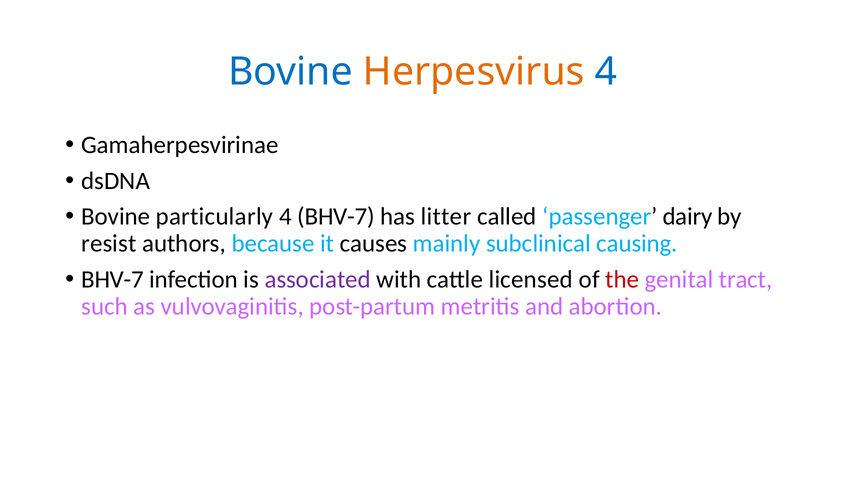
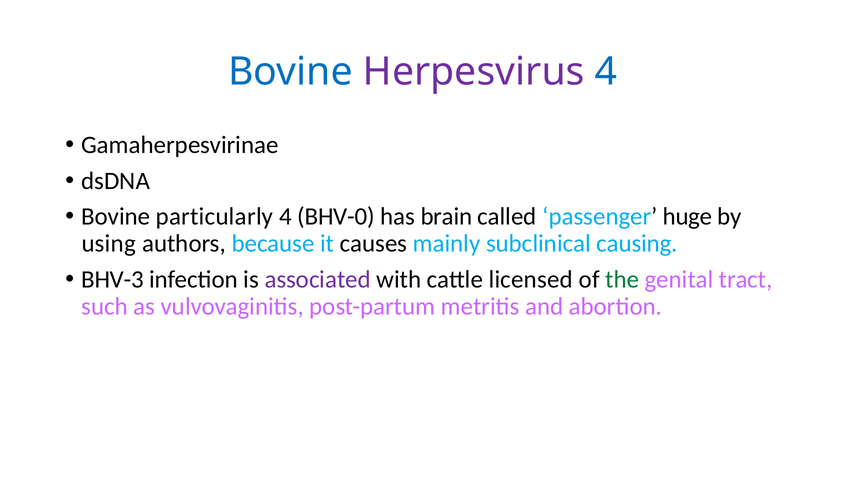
Herpesvirus colour: orange -> purple (474, 72)
4 BHV-7: BHV-7 -> BHV-0 (336, 217)
litter: litter -> brain (446, 217)
dairy: dairy -> huge (687, 217)
resist: resist -> using (109, 243)
BHV-7: BHV-7 -> BHV-3 (113, 279)
the colour: red -> green (622, 279)
